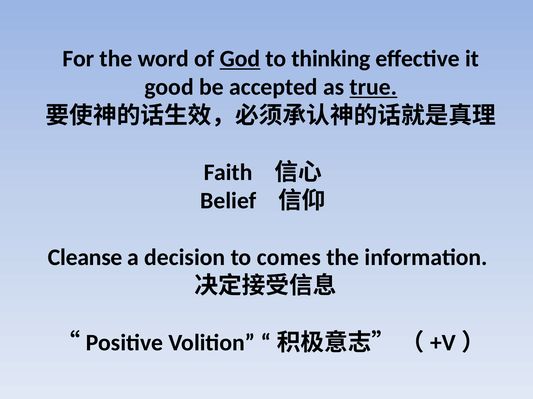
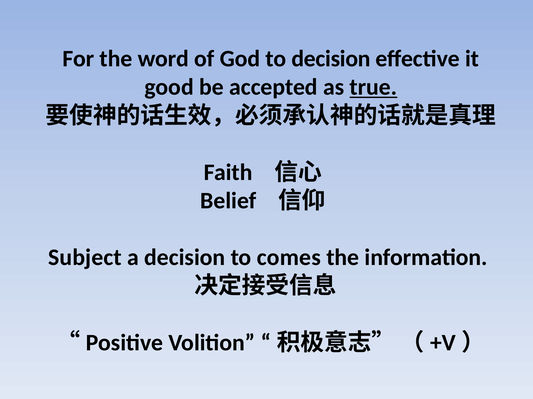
God underline: present -> none (240, 59)
to thinking: thinking -> decision (331, 59)
Cleanse: Cleanse -> Subject (85, 258)
